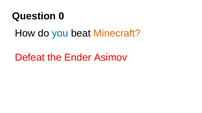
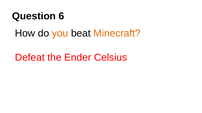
0: 0 -> 6 (61, 16)
you colour: blue -> orange (60, 33)
Asimov: Asimov -> Celsius (111, 58)
